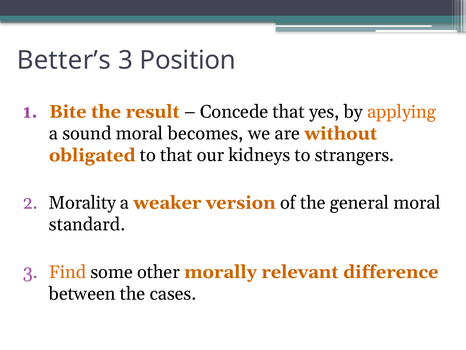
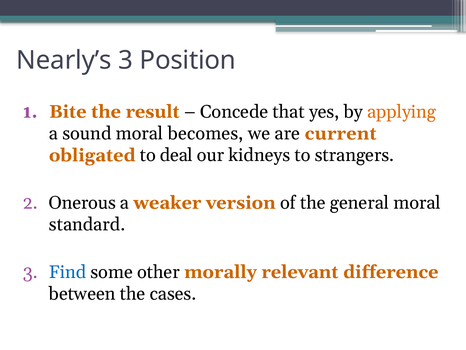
Better’s: Better’s -> Nearly’s (64, 60)
without: without -> current (341, 133)
to that: that -> deal (176, 155)
Morality: Morality -> Onerous (82, 202)
Find colour: orange -> blue (68, 272)
